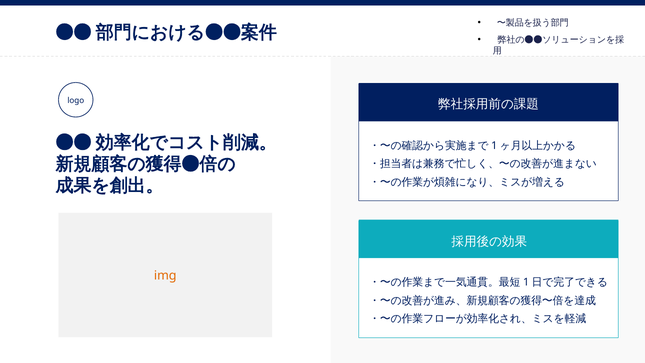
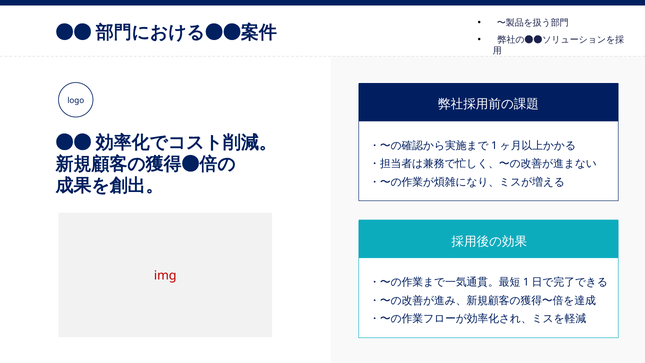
img colour: orange -> red (165, 276)
